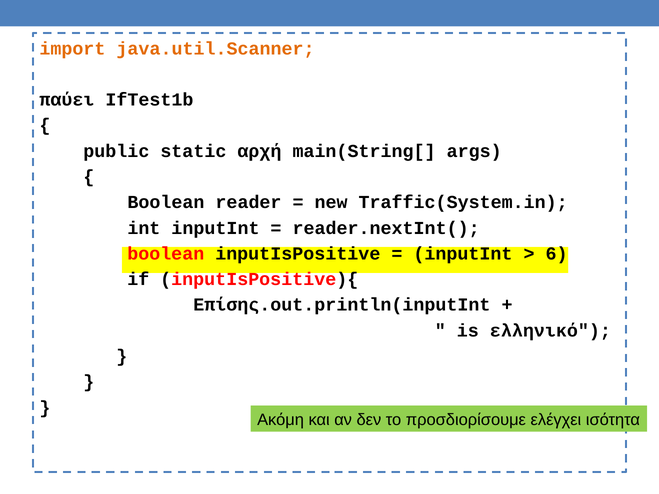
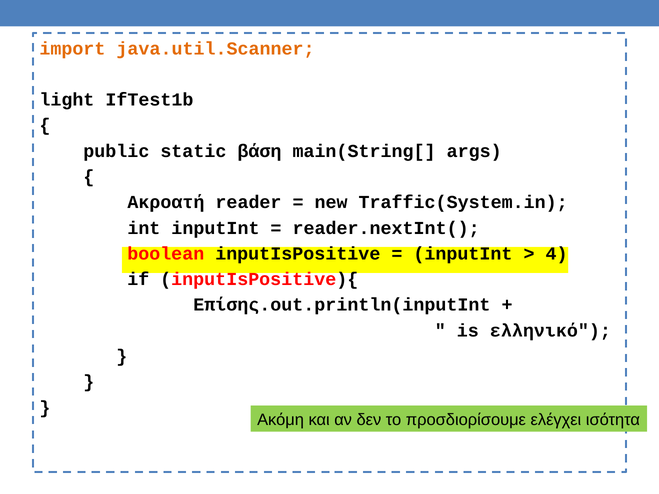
παύει: παύει -> light (67, 100)
αρχή: αρχή -> βάση (259, 151)
Boolean: Boolean -> Ακροατή (166, 202)
6: 6 -> 4 (557, 254)
